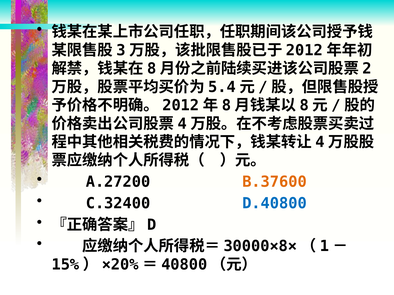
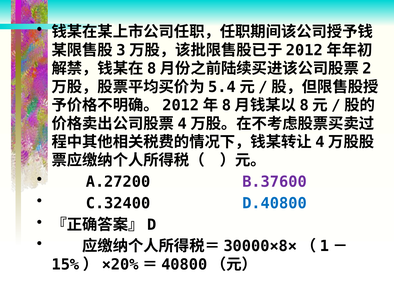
B.37600 colour: orange -> purple (275, 182)
